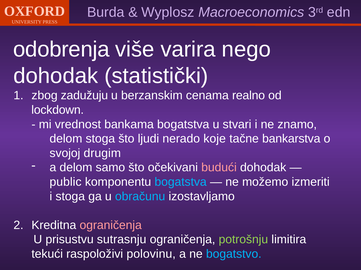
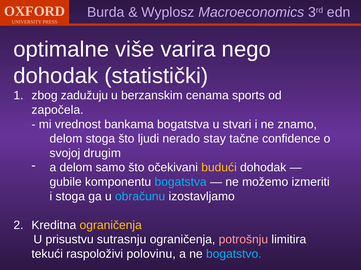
odobrenja: odobrenja -> optimalne (61, 50)
realno: realno -> sports (248, 96)
lockdown: lockdown -> započela (58, 110)
koje: koje -> stay (215, 139)
bankarstva: bankarstva -> confidence (291, 139)
budući colour: pink -> yellow (219, 168)
public: public -> gubile (66, 182)
ograničenja colour: pink -> yellow (111, 226)
potrošnju colour: light green -> pink (243, 240)
